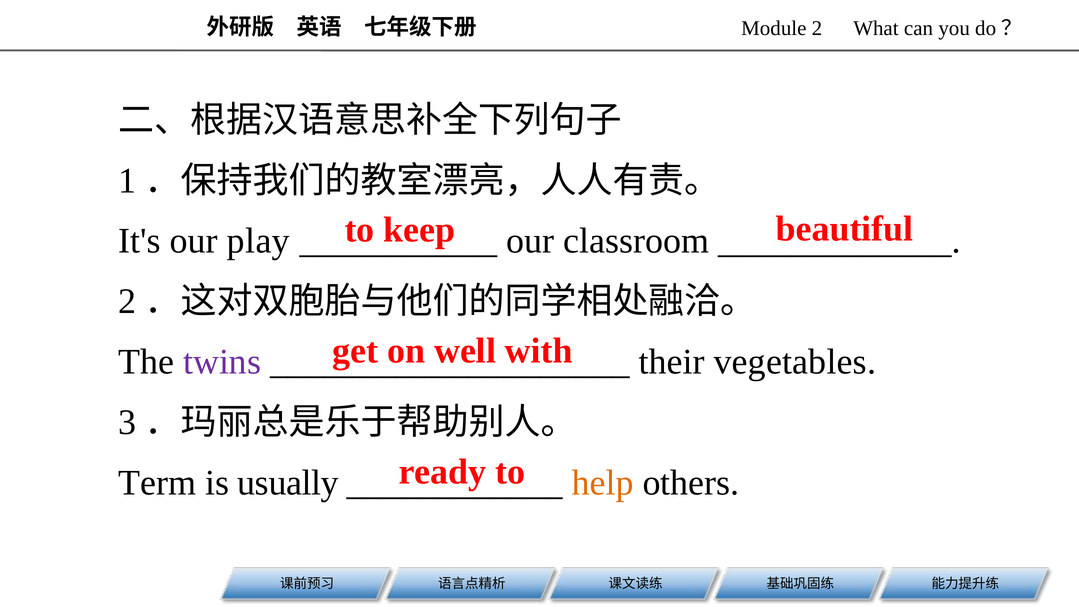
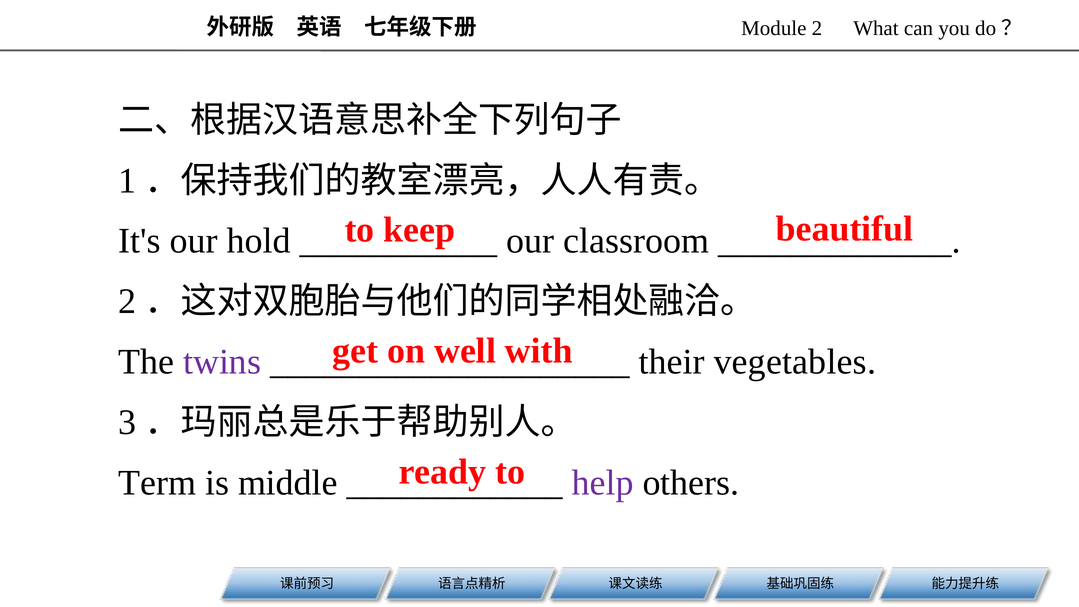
play: play -> hold (259, 241)
usually: usually -> middle (288, 483)
help colour: orange -> purple (603, 483)
